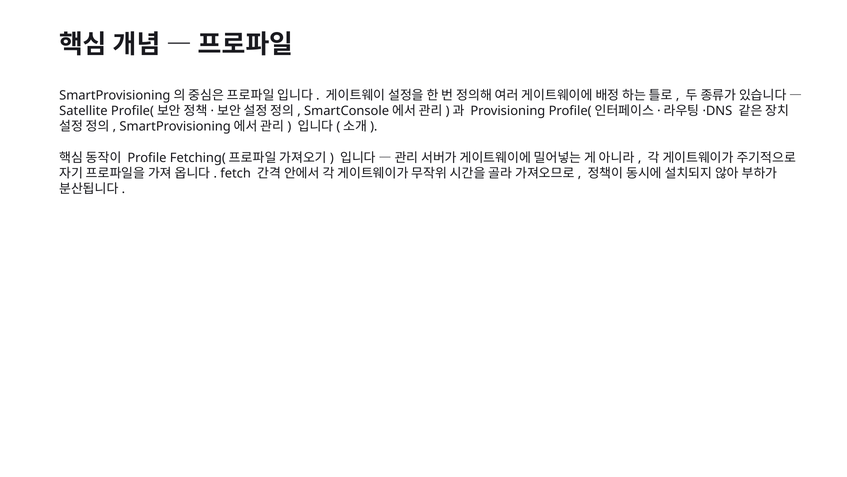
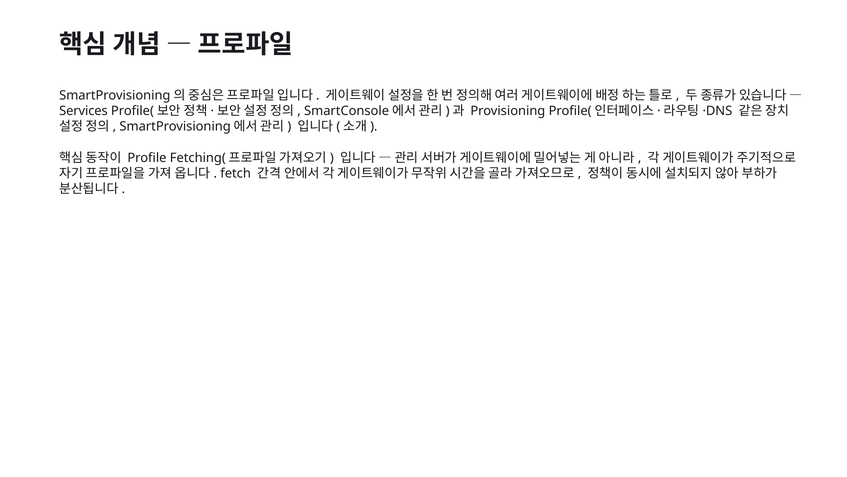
Satellite: Satellite -> Services (83, 111)
